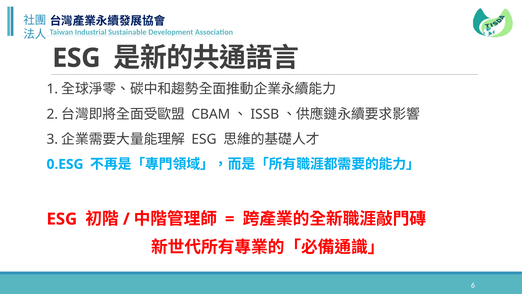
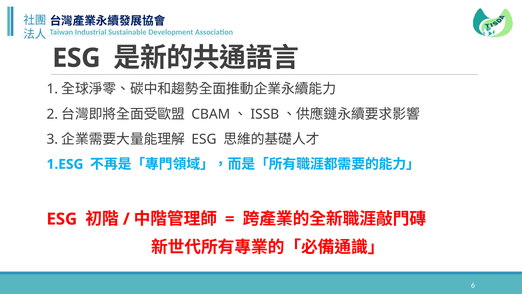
0.ESG: 0.ESG -> 1.ESG (65, 164)
